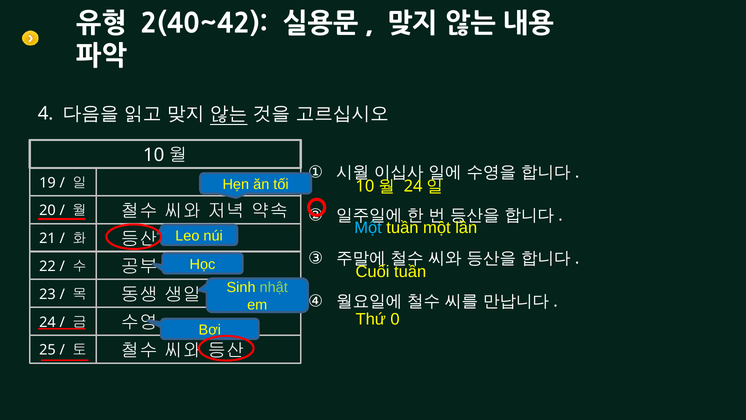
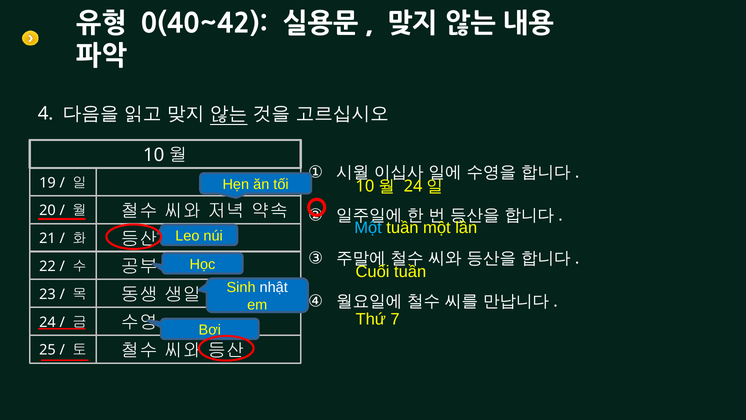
2(40~42: 2(40~42 -> 0(40~42 (205, 24)
nhật colour: light green -> white (274, 287)
0: 0 -> 7 (395, 319)
